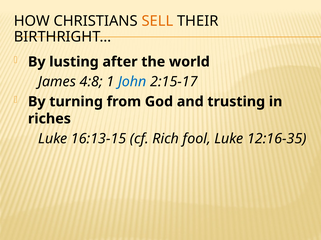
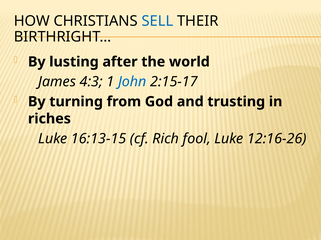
SELL colour: orange -> blue (157, 21)
4:8: 4:8 -> 4:3 (91, 82)
12:16-35: 12:16-35 -> 12:16-26 (277, 139)
